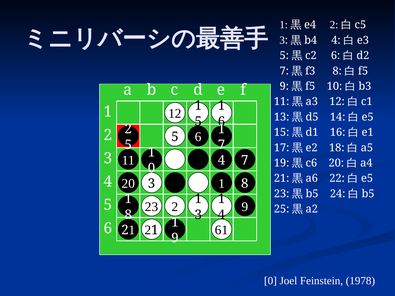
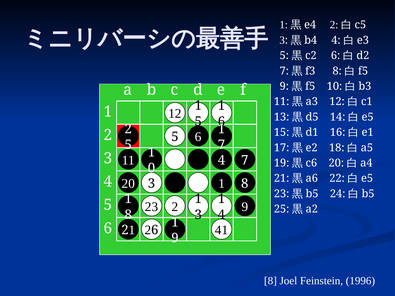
1: 1 -> 6 (155, 230)
61: 61 -> 41 (222, 230)
0: 0 -> 8 (270, 281)
1978: 1978 -> 1996 (360, 281)
